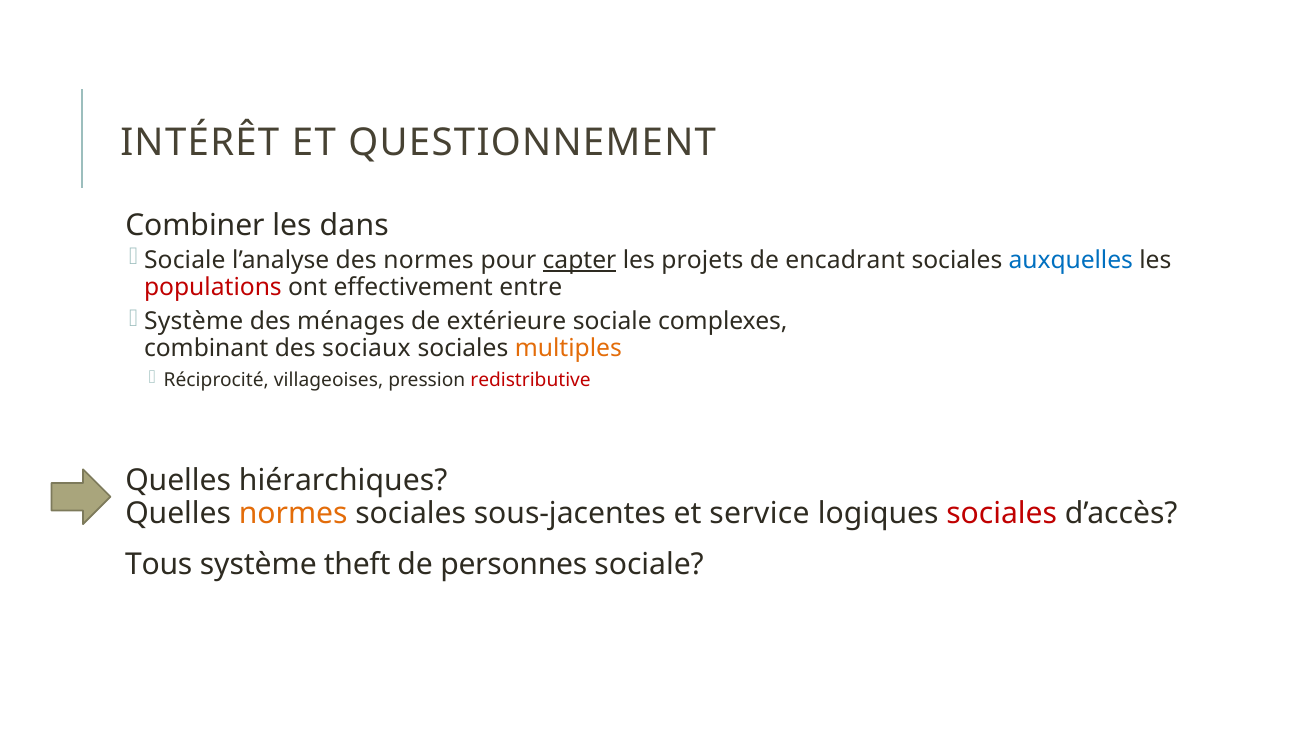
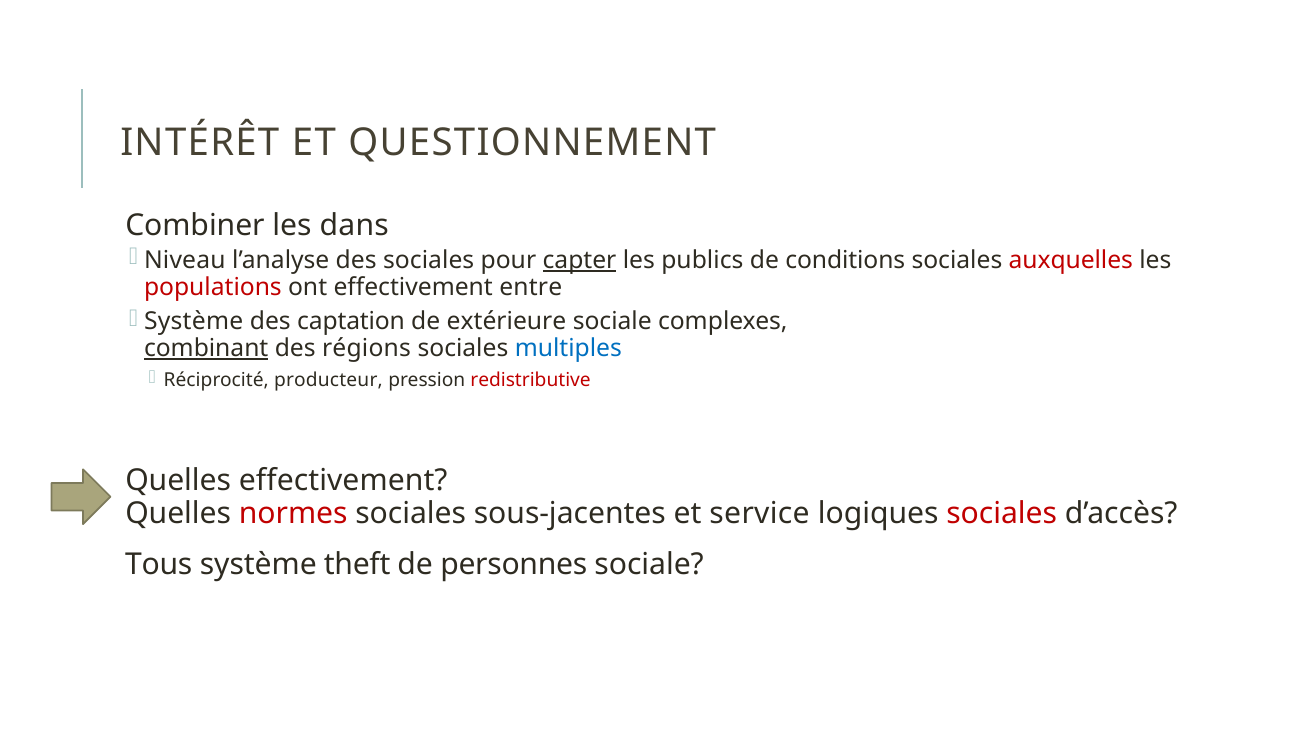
Sociale: Sociale -> Niveau (185, 260)
des normes: normes -> sociales (429, 260)
projets: projets -> publics (702, 260)
encadrant: encadrant -> conditions (845, 260)
auxquelles colour: blue -> red (1071, 260)
ménages: ménages -> captation (351, 322)
combinant underline: none -> present (206, 348)
sociaux: sociaux -> régions (366, 348)
multiples colour: orange -> blue (568, 348)
villageoises: villageoises -> producteur (328, 380)
Quelles hiérarchiques: hiérarchiques -> effectivement (343, 480)
normes colour: orange -> red (293, 513)
